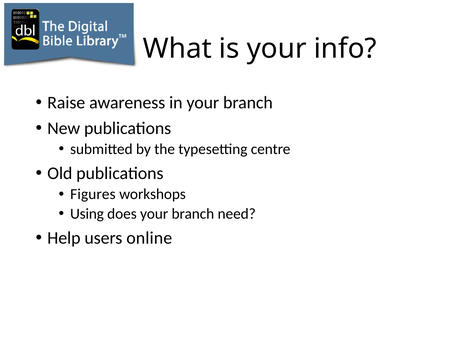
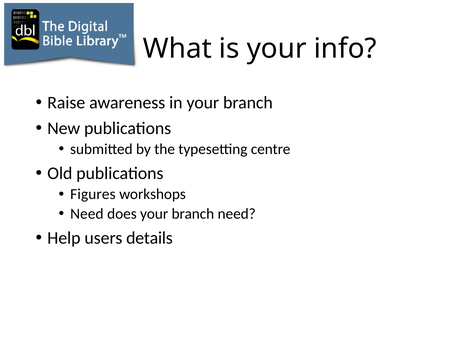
Using: Using -> Need (87, 214)
online: online -> details (149, 238)
